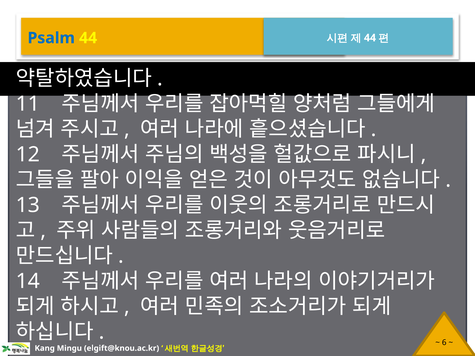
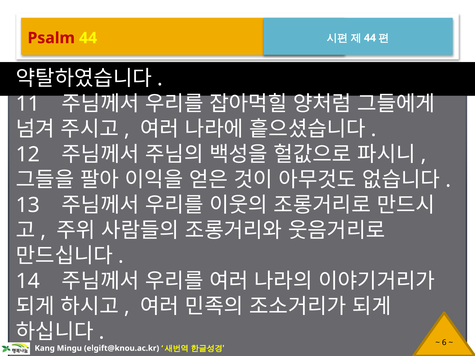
Psalm colour: blue -> red (51, 38)
